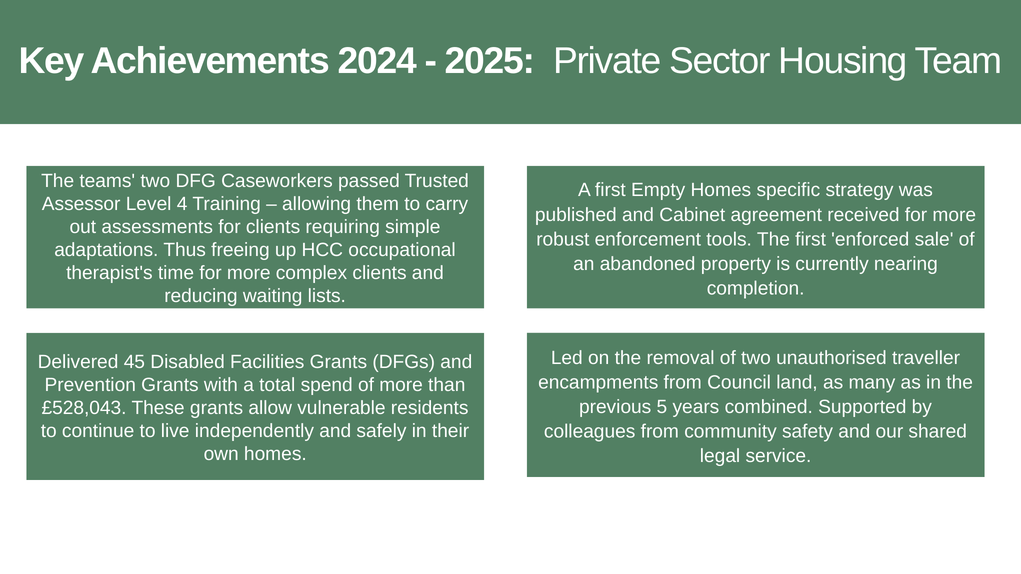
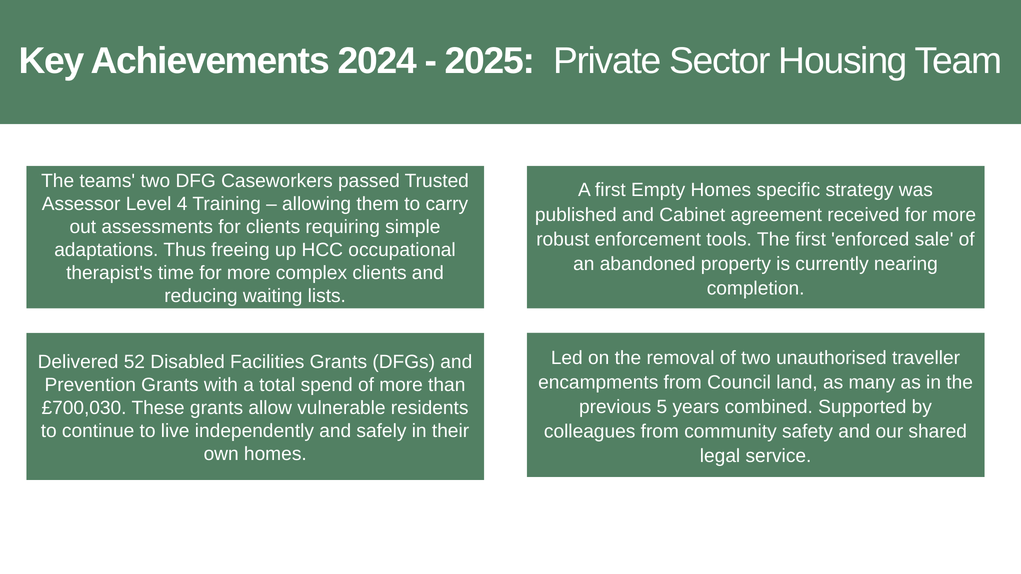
45: 45 -> 52 (134, 362)
£528,043: £528,043 -> £700,030 (84, 408)
